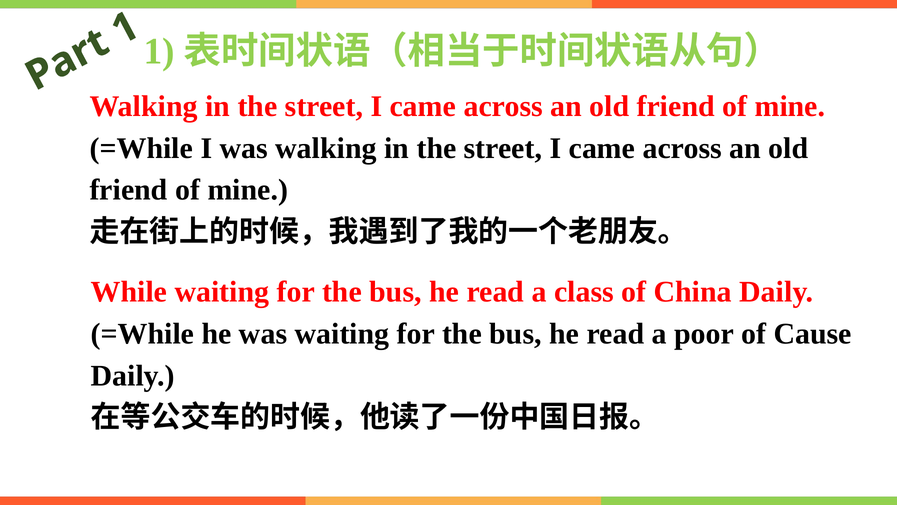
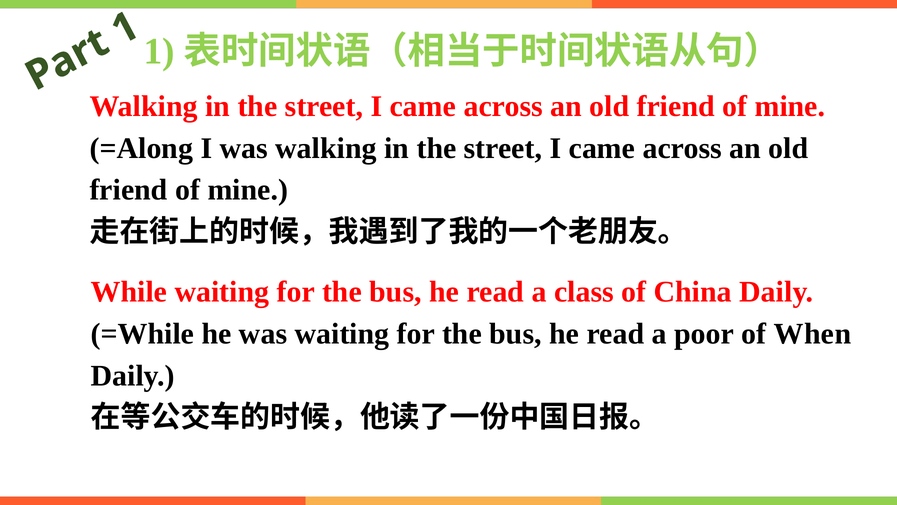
=While: =While -> =Along (141, 148)
Cause: Cause -> When (813, 333)
